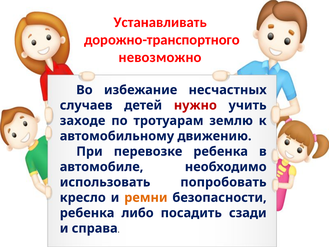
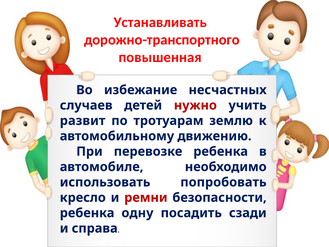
невозможно: невозможно -> повышенная (160, 57)
заходе: заходе -> развит (83, 121)
ремни colour: orange -> red (146, 197)
либо: либо -> одну (137, 213)
